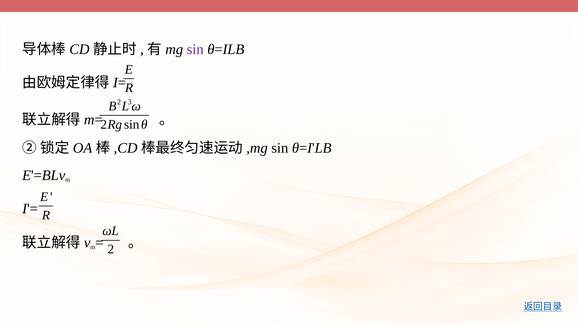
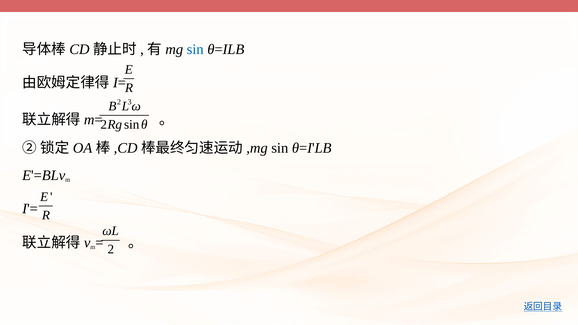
sin colour: purple -> blue (195, 49)
